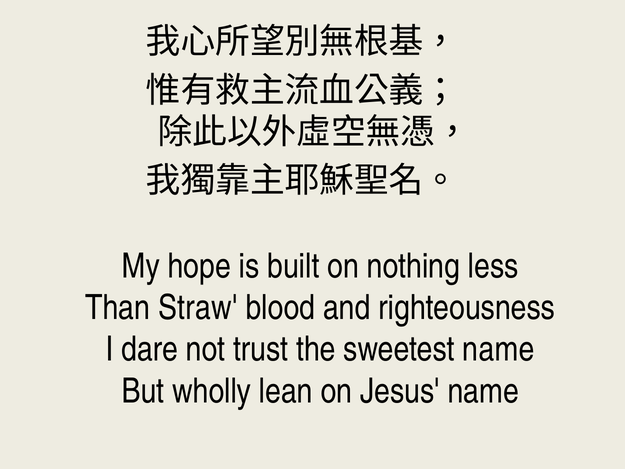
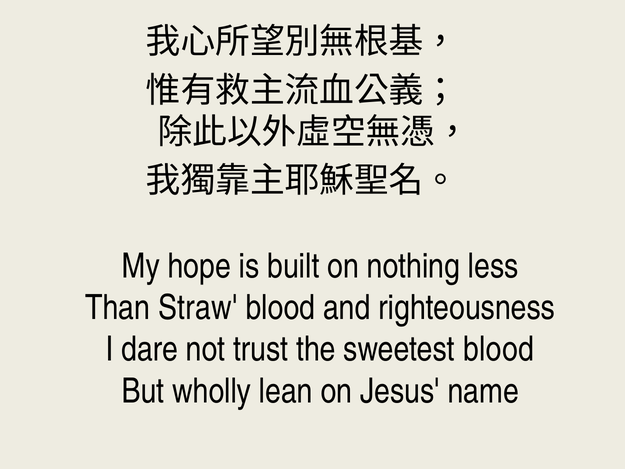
sweetest name: name -> blood (499, 349)
